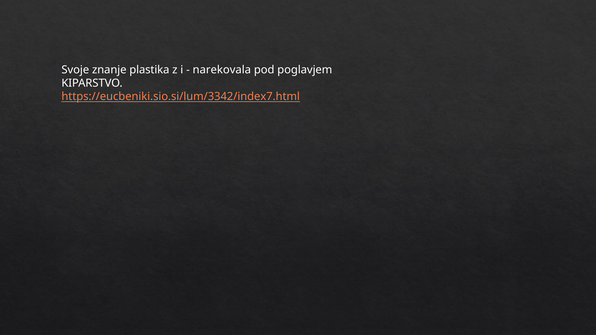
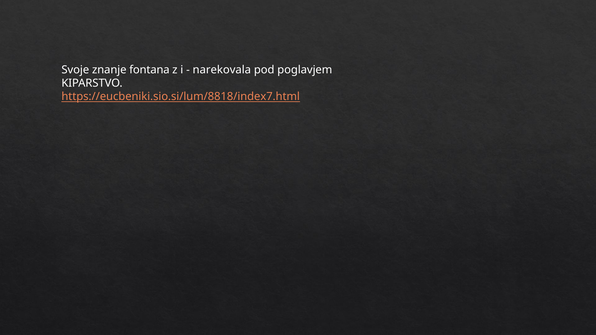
plastika: plastika -> fontana (149, 70)
https://eucbeniki.sio.si/lum/3342/index7.html: https://eucbeniki.sio.si/lum/3342/index7.html -> https://eucbeniki.sio.si/lum/8818/index7.html (181, 97)
